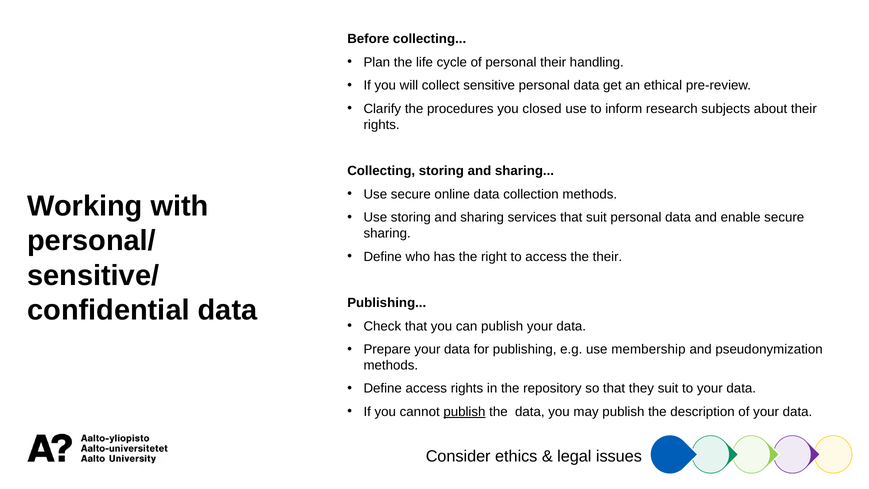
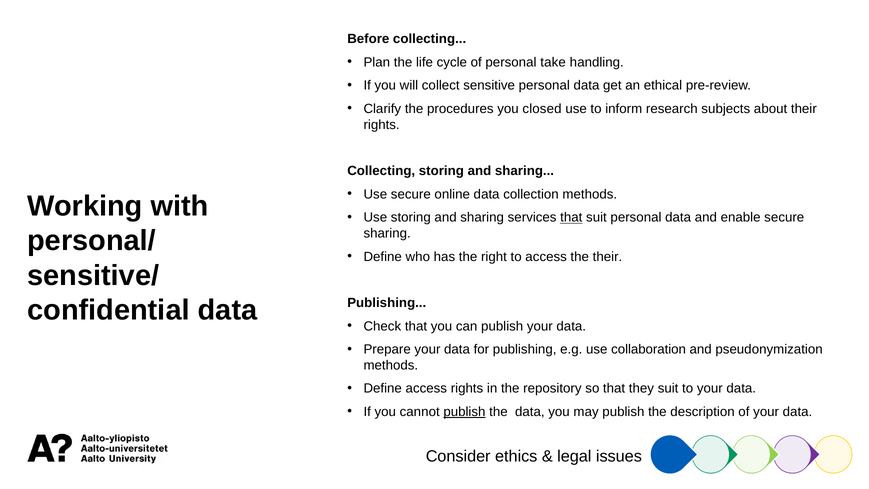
personal their: their -> take (553, 62)
that underline: none -> present (571, 217)
membership: membership -> collaboration (649, 349)
